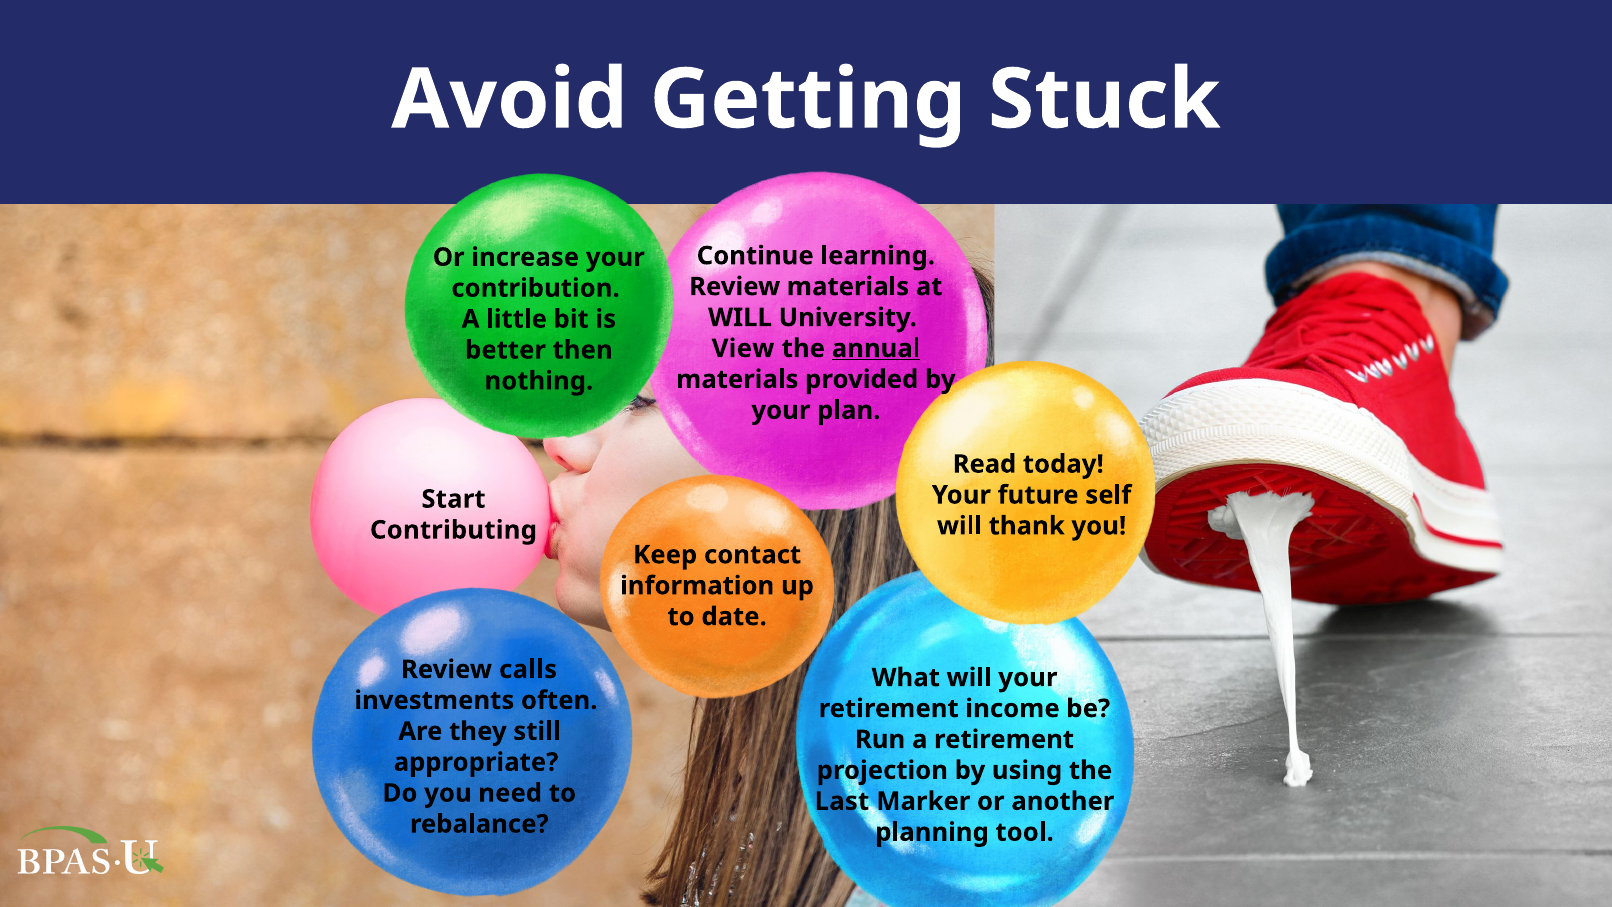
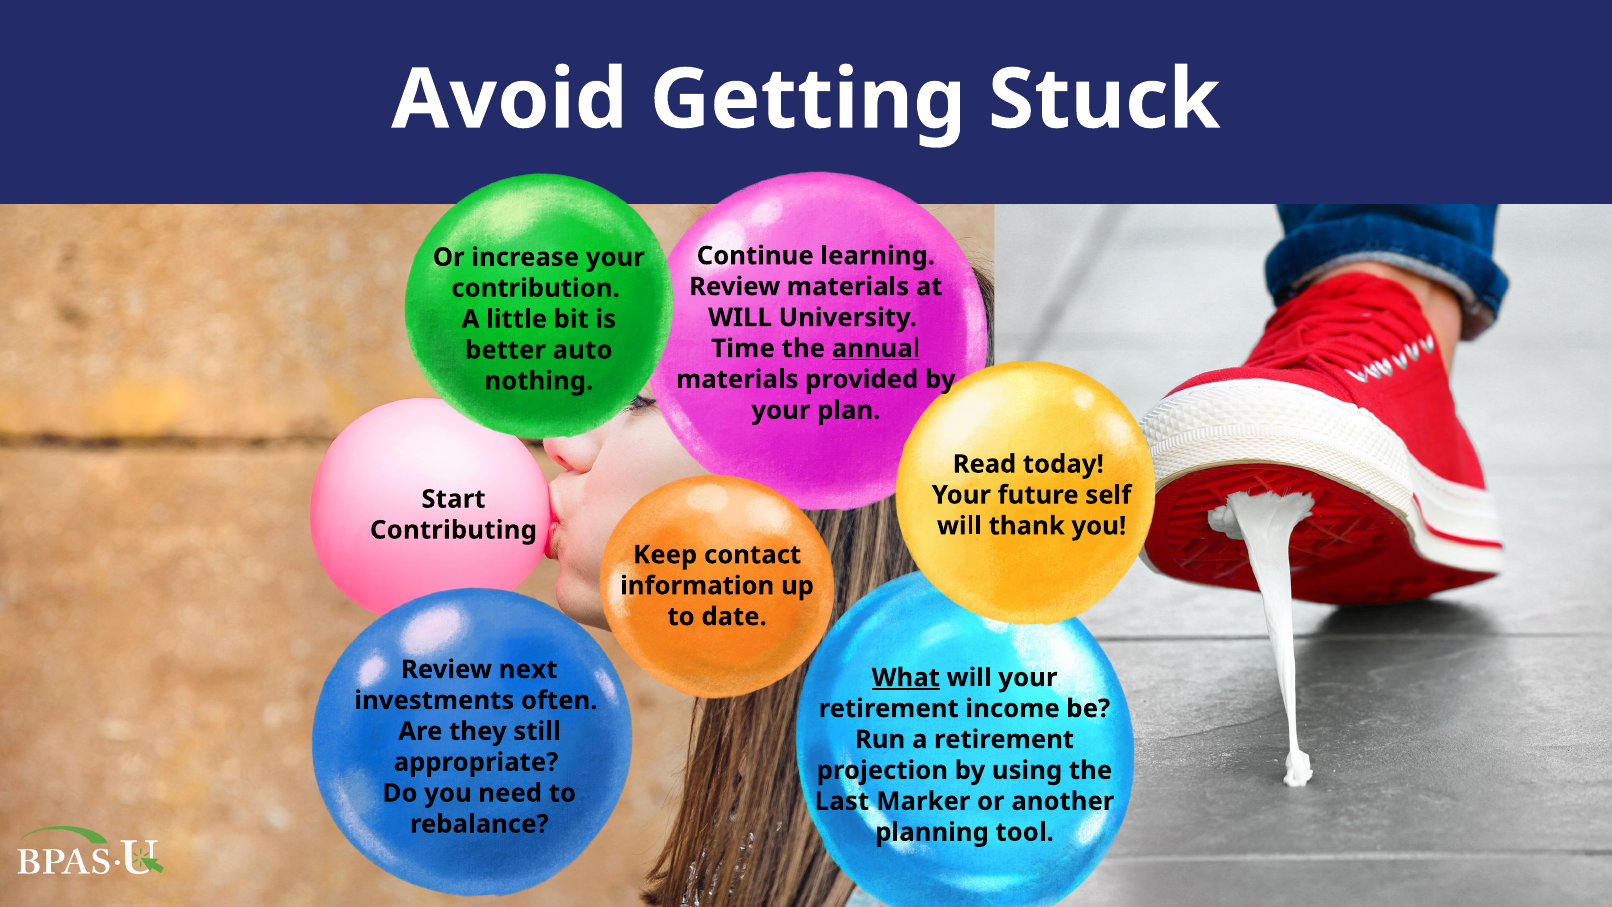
View: View -> Time (743, 348)
then: then -> auto (583, 350)
calls: calls -> next (528, 669)
What underline: none -> present (906, 677)
